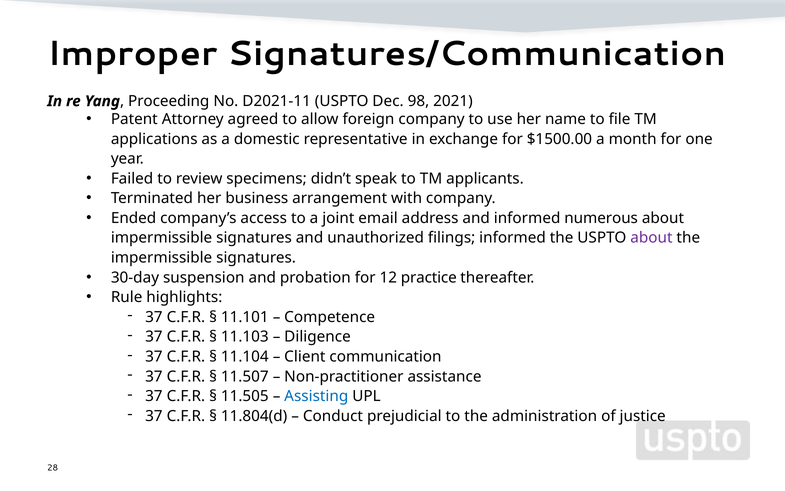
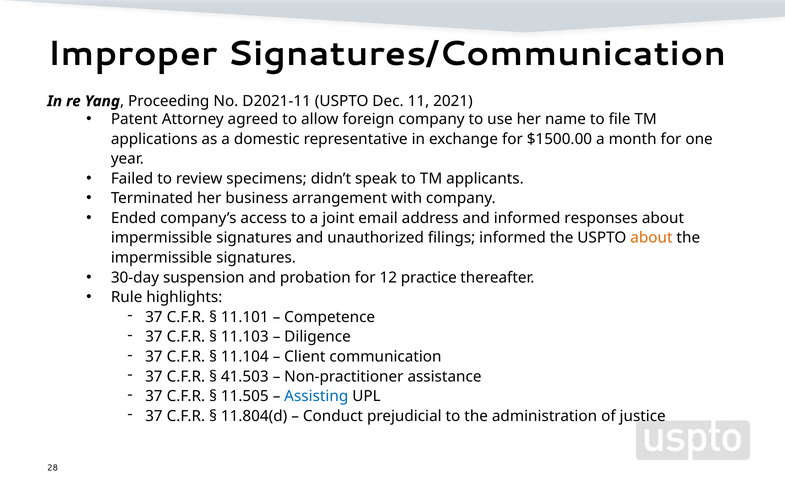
98: 98 -> 11 (418, 101)
numerous: numerous -> responses (601, 218)
about colour: purple -> orange (651, 238)
11.507: 11.507 -> 41.503 (245, 376)
